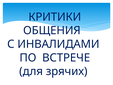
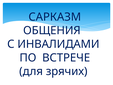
КРИТИКИ: КРИТИКИ -> САРКАЗМ (55, 17)
